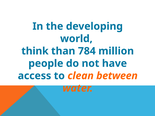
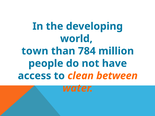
think: think -> town (35, 51)
